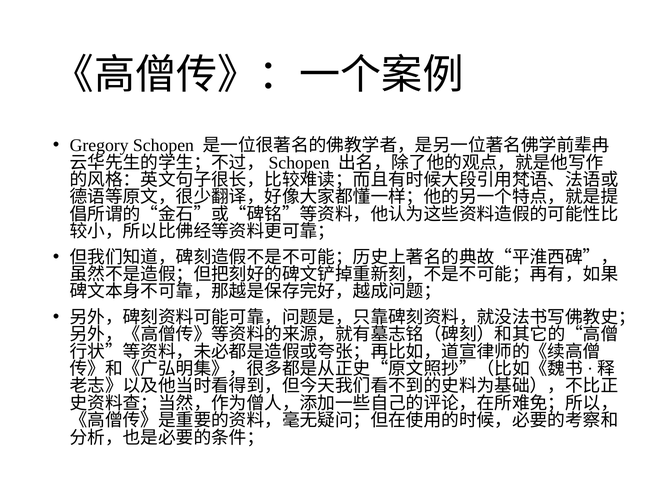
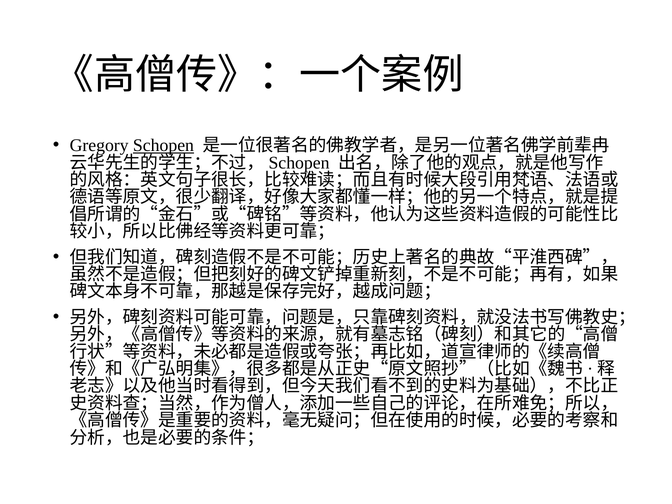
Schopen underline: none -> present (163, 145)
